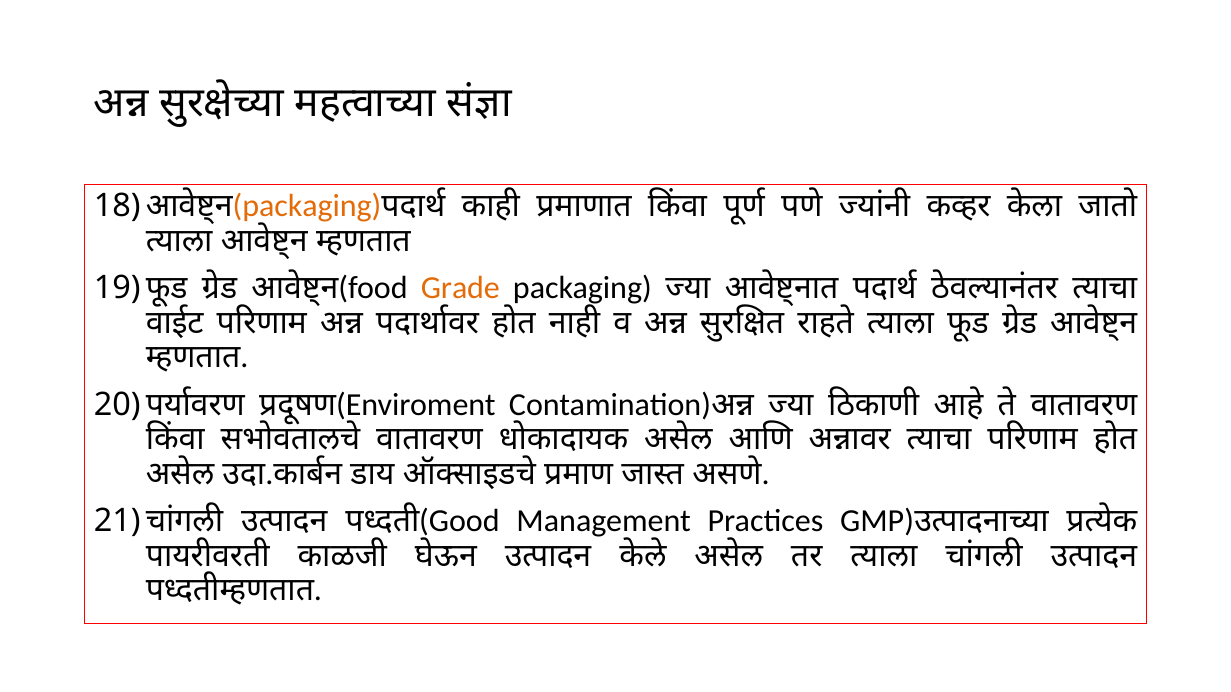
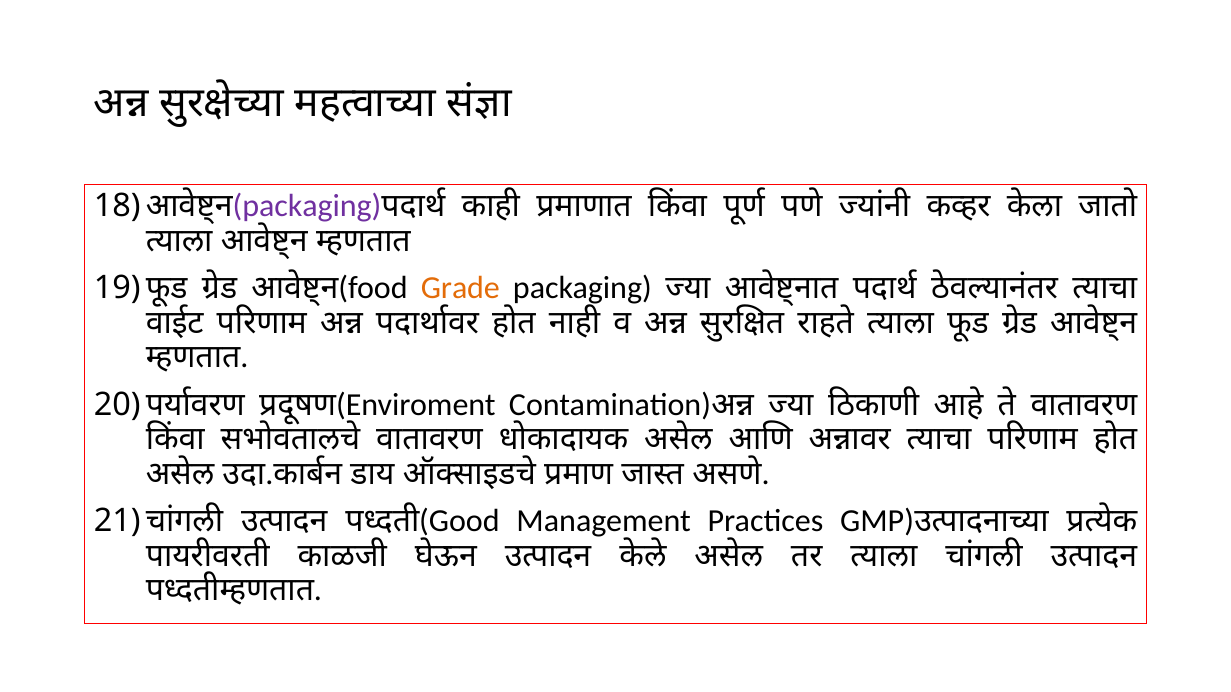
packaging colour: orange -> purple (307, 206)
